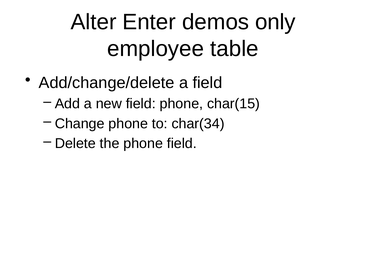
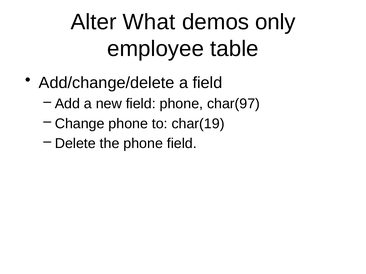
Enter: Enter -> What (149, 22)
char(15: char(15 -> char(97 (234, 104)
char(34: char(34 -> char(19 (198, 124)
